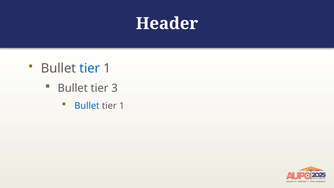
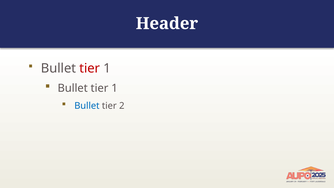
tier colour: blue -> red (90, 68)
3: 3 -> 1 (115, 88)
1: 1 -> 2 (122, 106)
